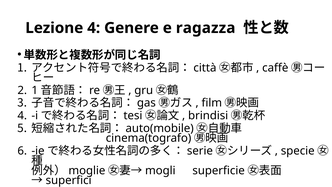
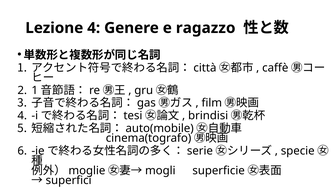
ragazza: ragazza -> ragazzo (206, 28)
